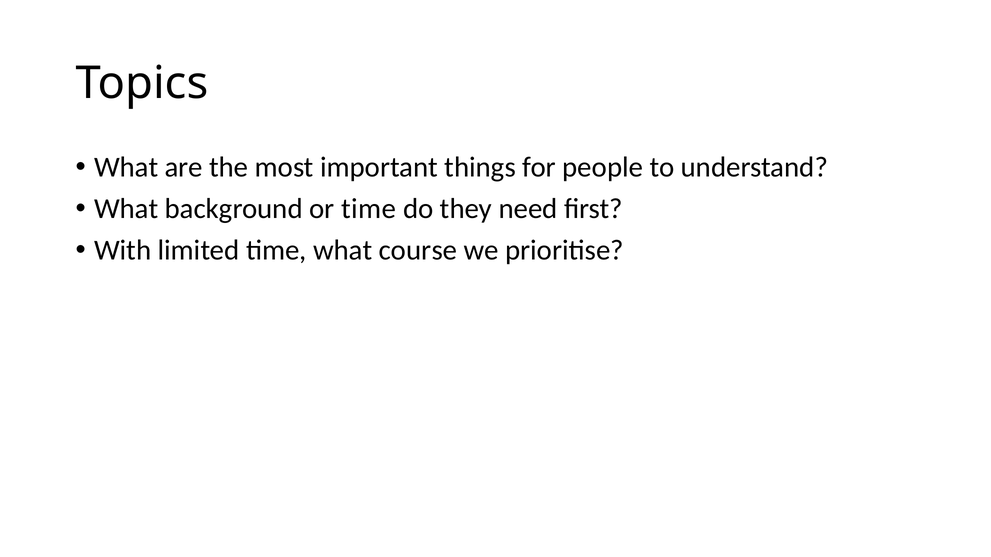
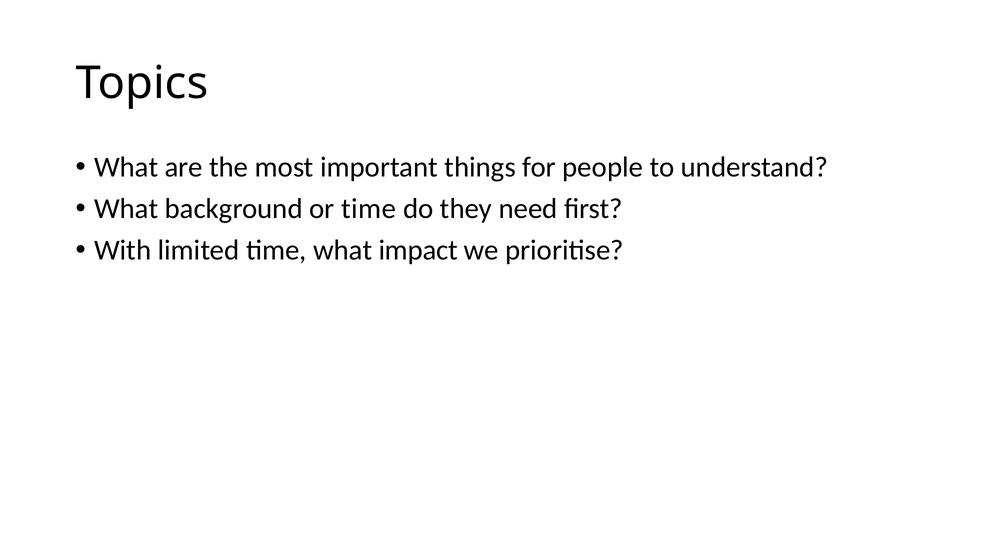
course: course -> impact (418, 250)
